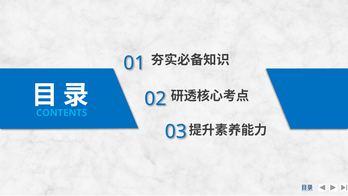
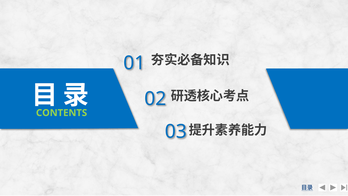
CONTENTS colour: light blue -> light green (62, 113)
